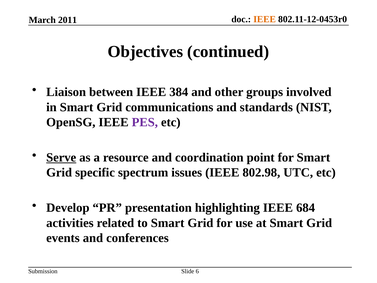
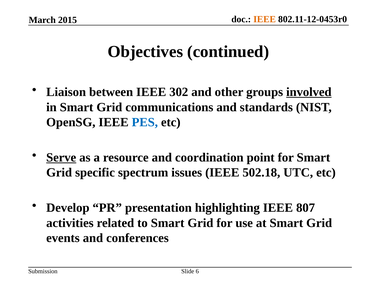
2011: 2011 -> 2015 (67, 20)
384: 384 -> 302 (179, 92)
involved underline: none -> present (309, 92)
PES colour: purple -> blue (145, 122)
802.98: 802.98 -> 502.18 (261, 172)
684: 684 -> 807 (306, 208)
